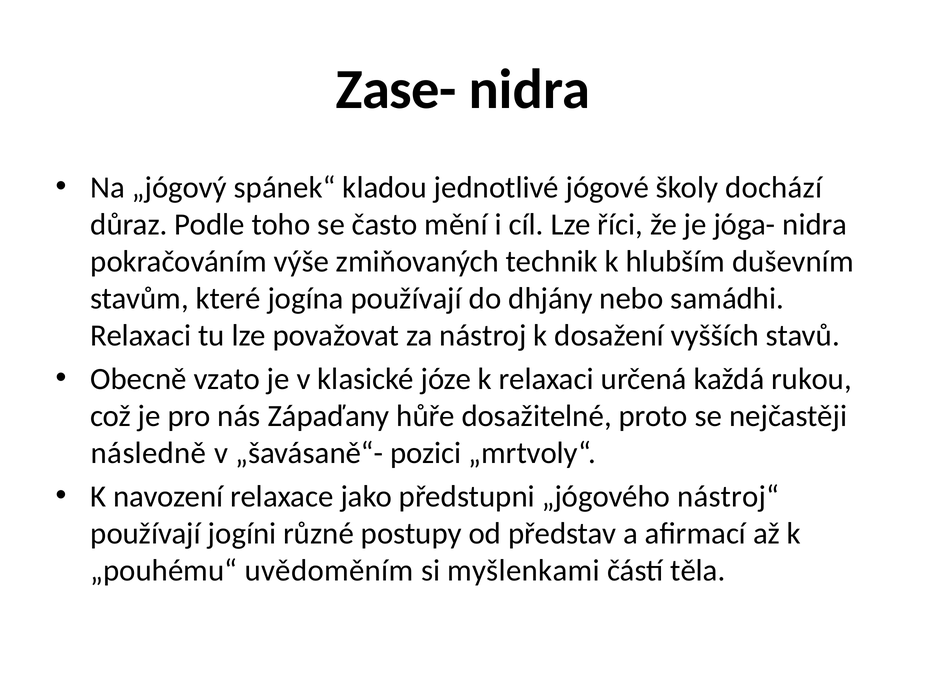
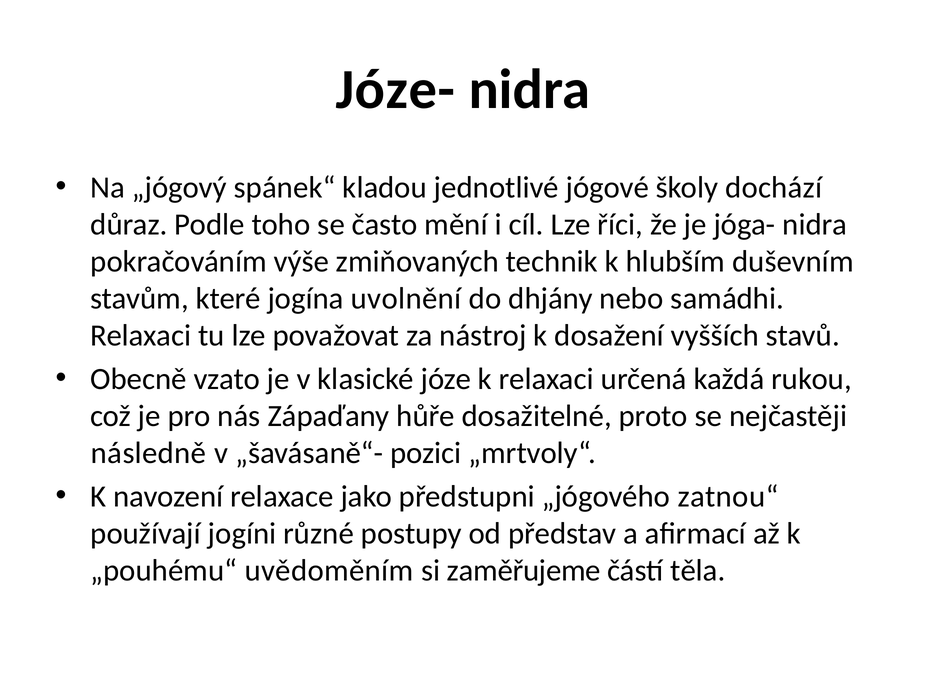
Zase-: Zase- -> Józe- (395, 90)
jogína používají: používají -> uvolnění (406, 298)
nástroj“: nástroj“ -> zatnou“ (728, 496)
myšlenkami: myšlenkami -> zaměřujeme (524, 570)
